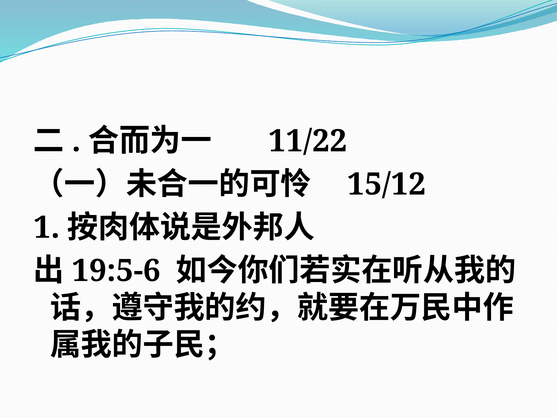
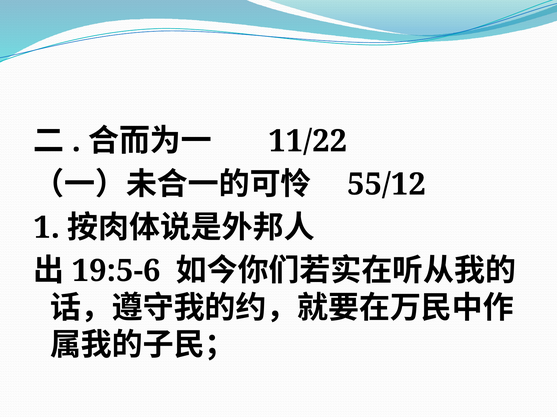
15/12: 15/12 -> 55/12 (386, 185)
